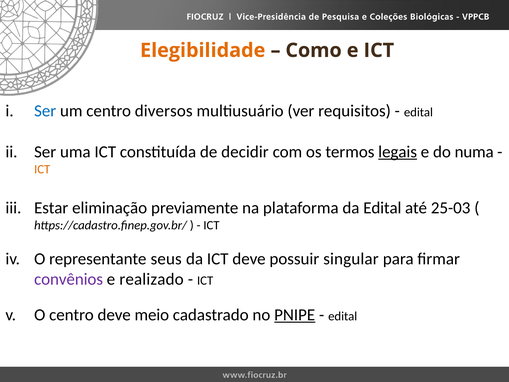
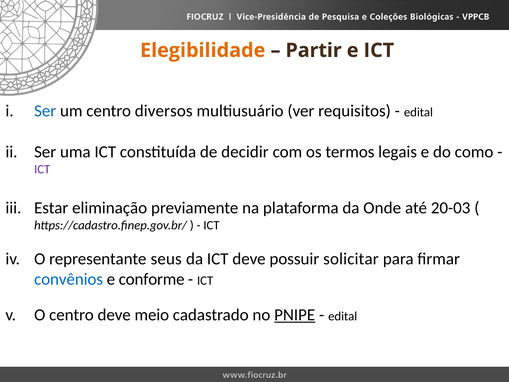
Como: Como -> Partir (314, 50)
legais underline: present -> none (398, 152)
numa: numa -> como (474, 152)
ICT colour: orange -> purple (42, 169)
da Edital: Edital -> Onde (382, 208)
25-03: 25-03 -> 20-03 (451, 208)
singular: singular -> solicitar (351, 259)
convênios colour: purple -> blue (69, 279)
realizado: realizado -> conforme (152, 279)
